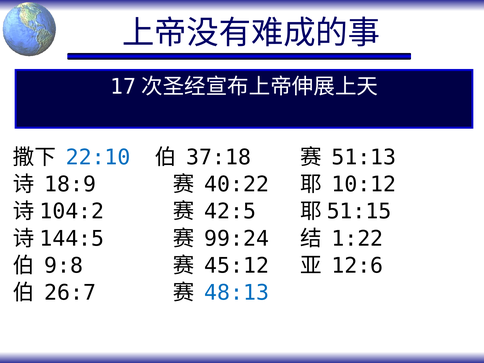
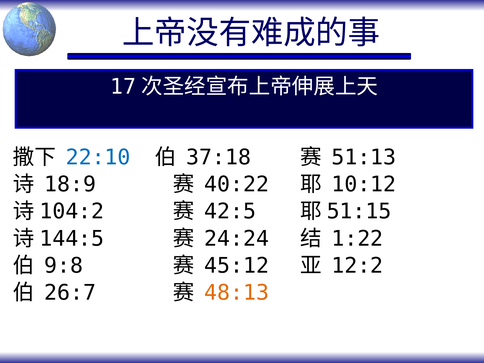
99:24: 99:24 -> 24:24 (237, 239)
12:6: 12:6 -> 12:2 (357, 266)
48:13 colour: blue -> orange (237, 293)
